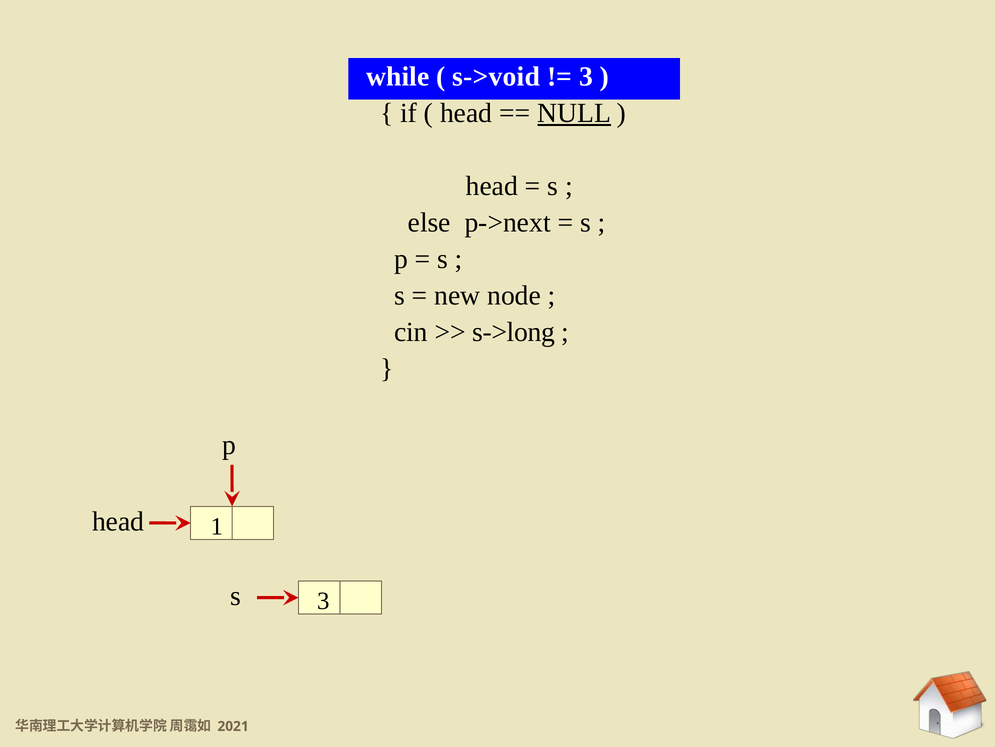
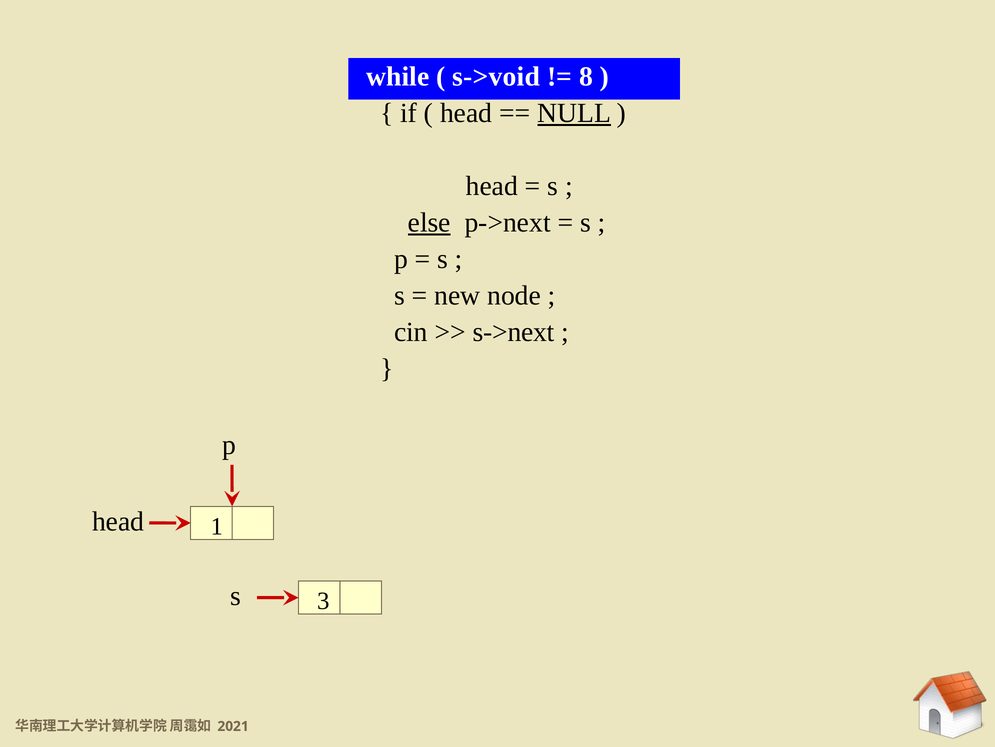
3: 3 -> 8 (586, 76)
else underline: none -> present (429, 222)
s->long: s->long -> s->next (514, 332)
